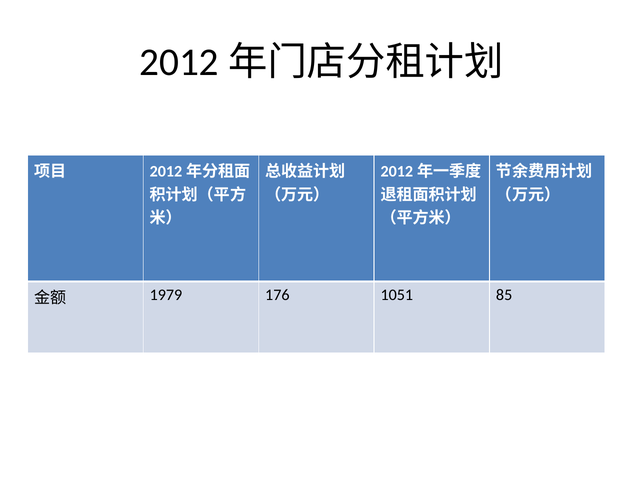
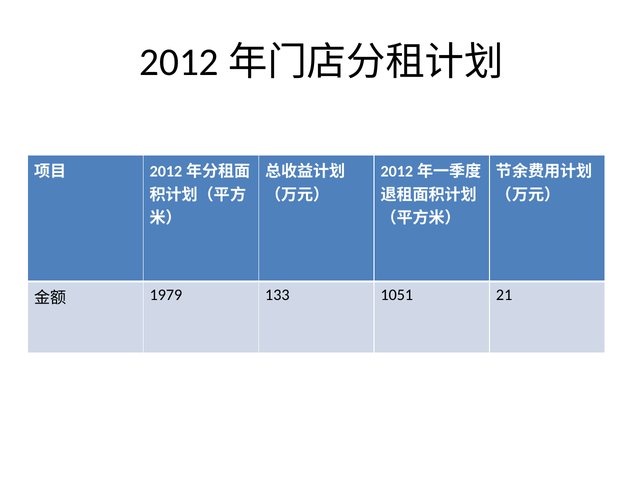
176: 176 -> 133 (277, 295)
85: 85 -> 21 (504, 295)
